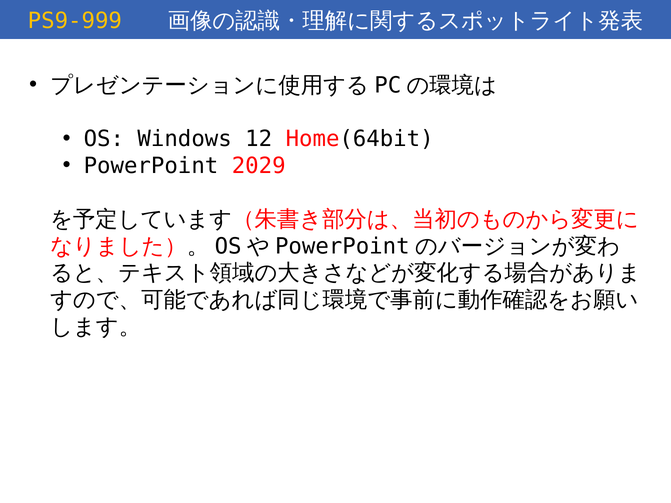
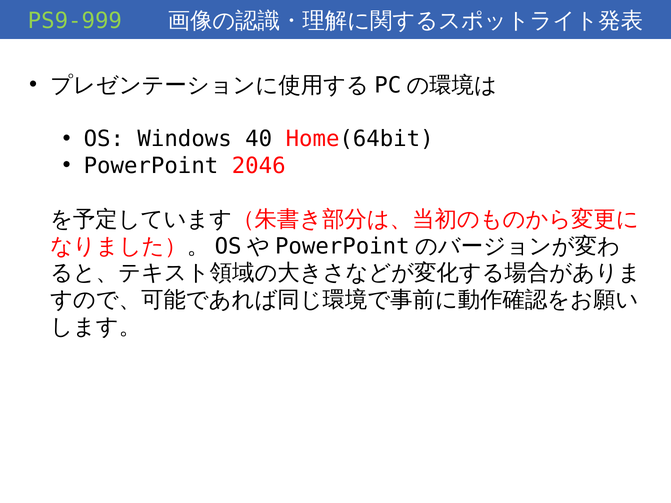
PS9-999 colour: yellow -> light green (75, 21)
12: 12 -> 40 (259, 139)
2029: 2029 -> 2046 (259, 166)
